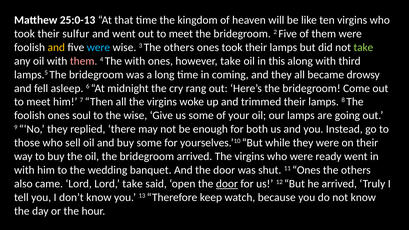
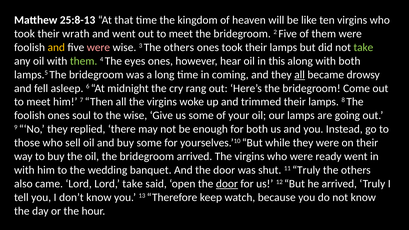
25:0-13: 25:0-13 -> 25:8-13 (78, 20)
sulfur: sulfur -> wrath (76, 34)
were colour: light blue -> pink (98, 47)
them colour: pink -> light green (84, 61)
The with: with -> eyes (135, 61)
however take: take -> hear (231, 61)
with third: third -> both (350, 61)
all underline: none -> present (300, 75)
11 Ones: Ones -> Truly (306, 170)
